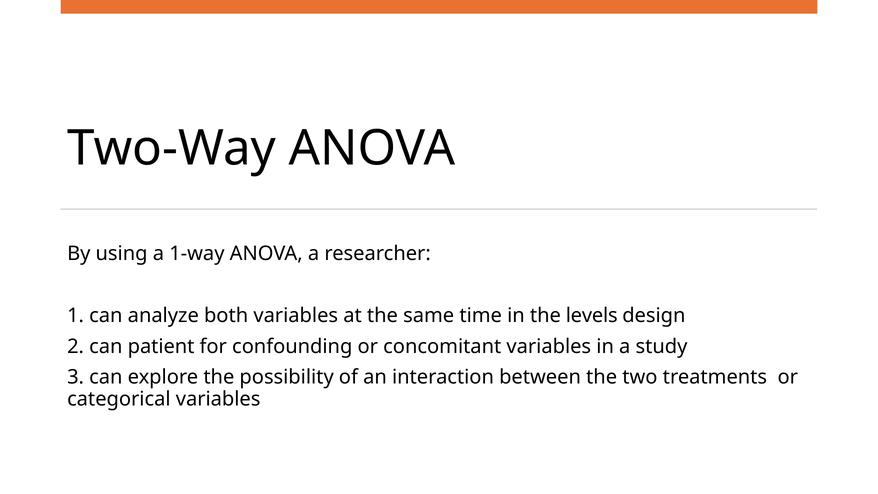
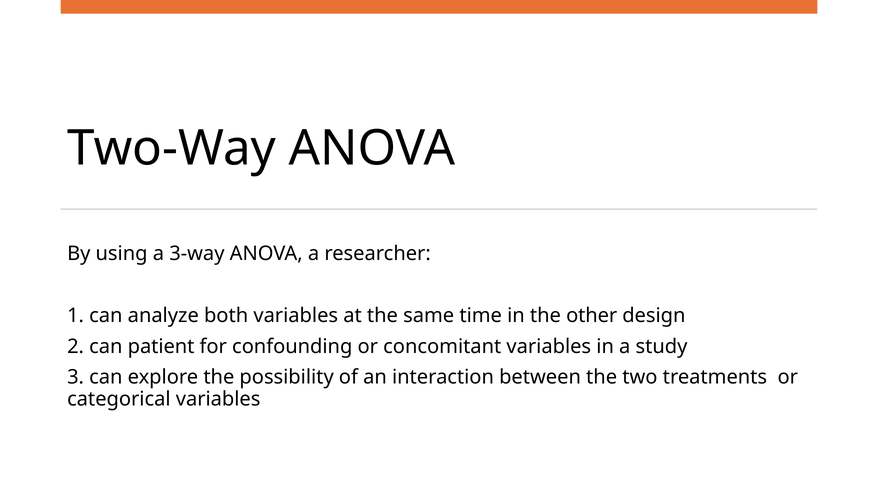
1-way: 1-way -> 3-way (197, 254)
levels: levels -> other (592, 315)
